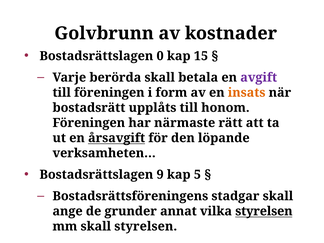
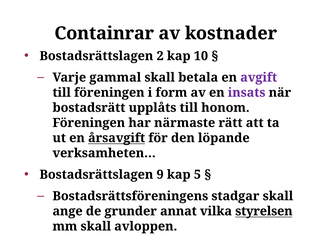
Golvbrunn: Golvbrunn -> Containrar (104, 33)
0: 0 -> 2 (160, 56)
15: 15 -> 10 (201, 56)
berörda: berörda -> gammal (115, 77)
insats colour: orange -> purple (247, 93)
skall styrelsen: styrelsen -> avloppen (146, 226)
